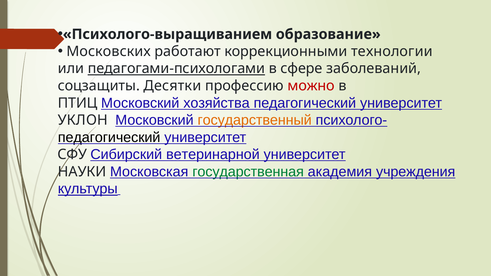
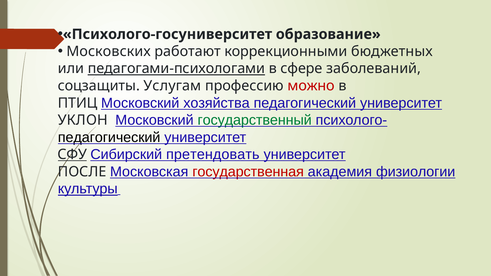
Психолого-выращиванием: Психолого-выращиванием -> Психолого-госуниверситет (167, 34)
технологии: технологии -> бюджетных (392, 51)
Десятки: Десятки -> Услугам (172, 86)
государственный colour: orange -> green (255, 120)
СФУ underline: none -> present (72, 155)
ветеринарной: ветеринарной -> претендовать (213, 155)
НАУКИ: НАУКИ -> ПОСЛЕ (82, 172)
государственная colour: green -> red (248, 172)
учреждения: учреждения -> физиологии (416, 172)
